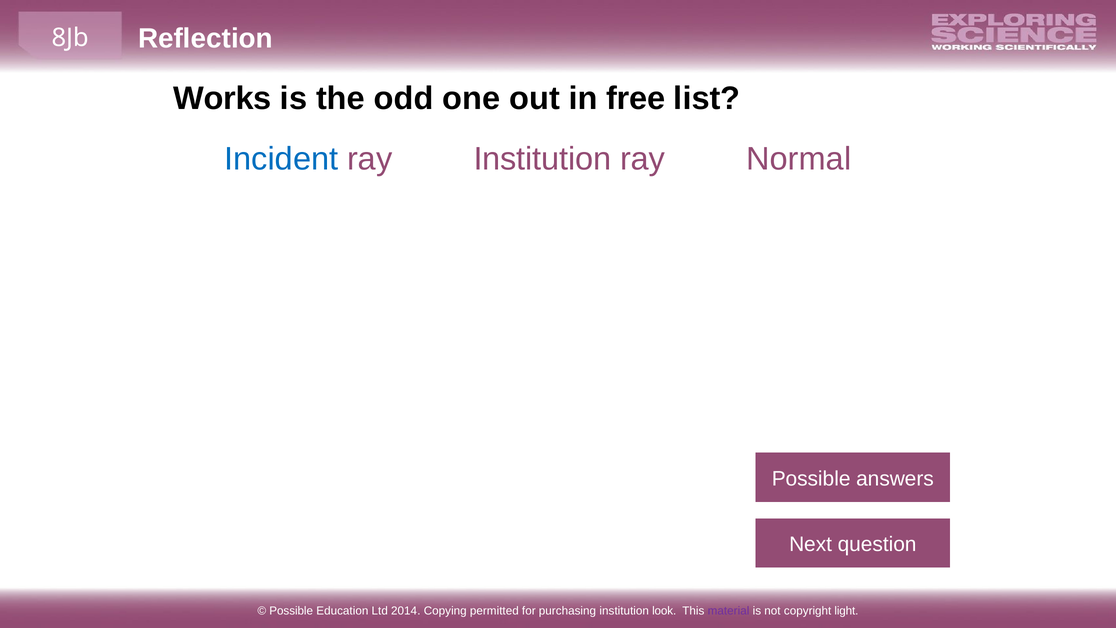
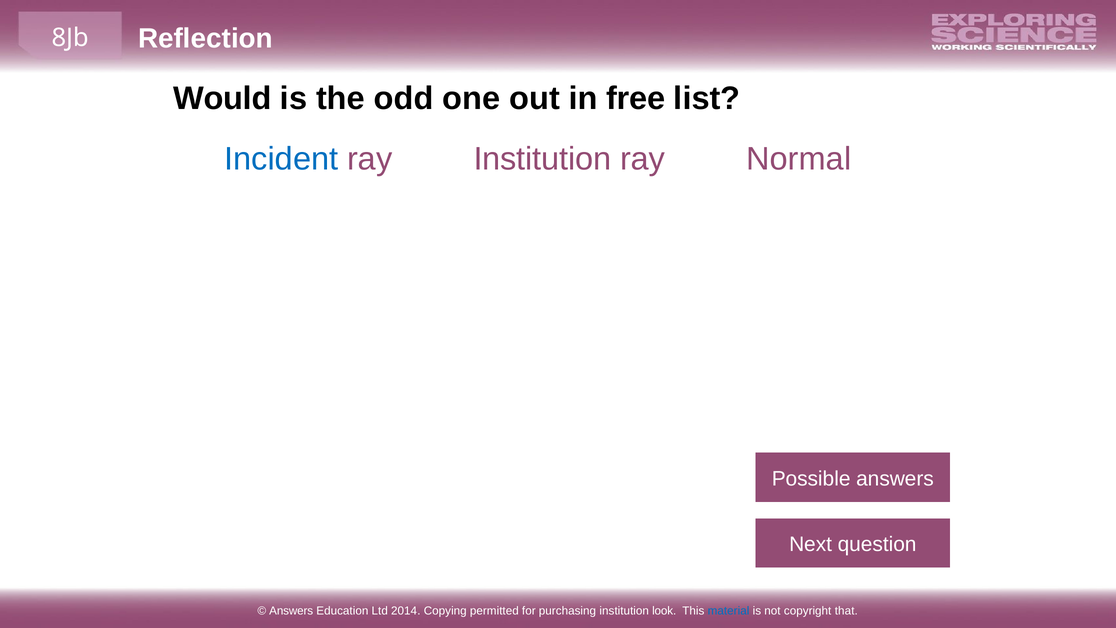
Works: Works -> Would (222, 99)
Possible: Possible -> Answers (291, 610)
material colour: purple -> blue (729, 610)
light: light -> that (846, 610)
